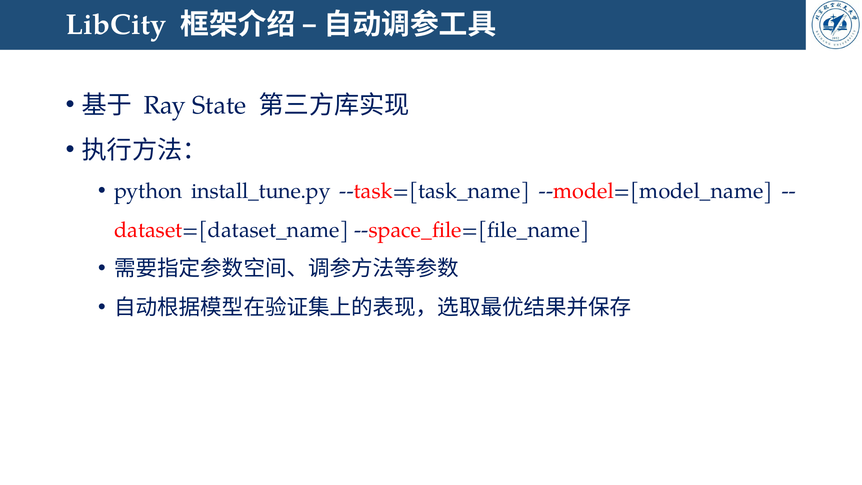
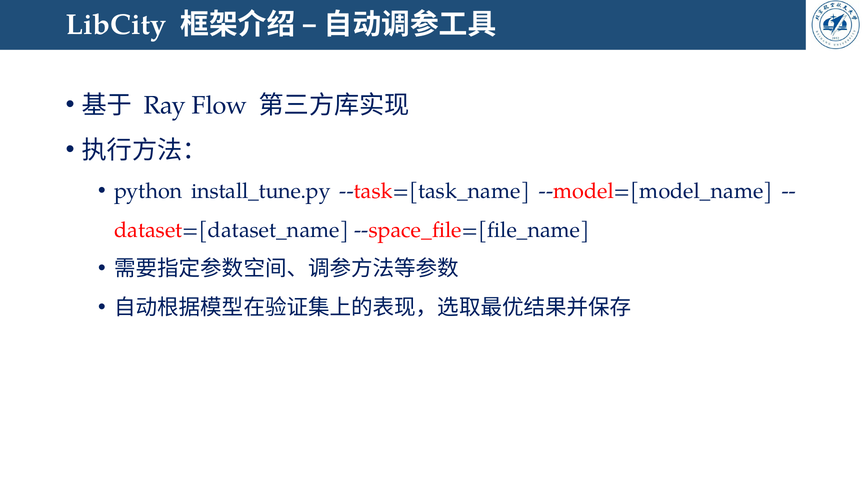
State: State -> Flow (219, 105)
